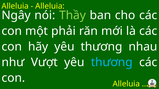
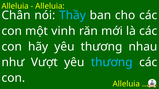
Ngây: Ngây -> Chân (16, 15)
Thầy colour: light green -> light blue (73, 15)
phải: phải -> vinh (63, 31)
